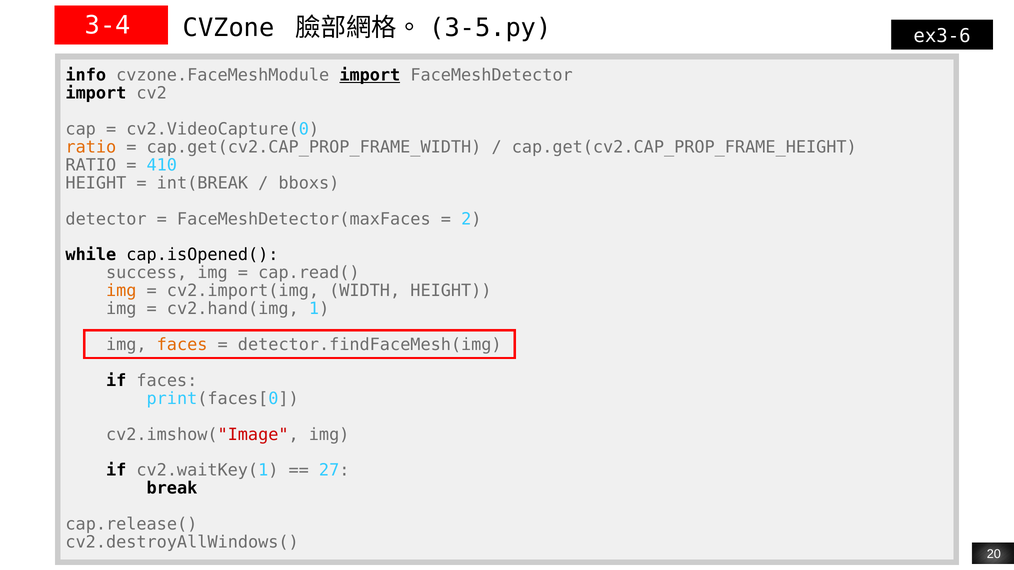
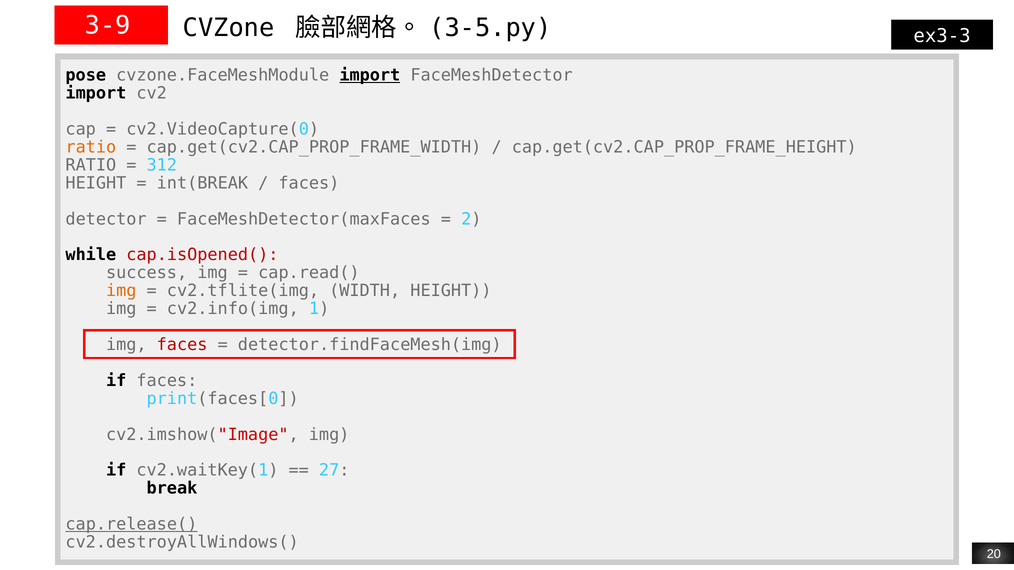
3-4: 3-4 -> 3-9 (108, 26)
ex3-6: ex3-6 -> ex3-3 (942, 36)
info: info -> pose (86, 75)
410: 410 -> 312 (162, 165)
bboxs: bboxs -> faces (309, 183)
cap.isOpened( colour: black -> red (202, 255)
cv2.import(img: cv2.import(img -> cv2.tflite(img (243, 291)
cv2.hand(img: cv2.hand(img -> cv2.info(img (233, 309)
faces colour: orange -> red (182, 345)
cap.release( underline: none -> present (131, 525)
